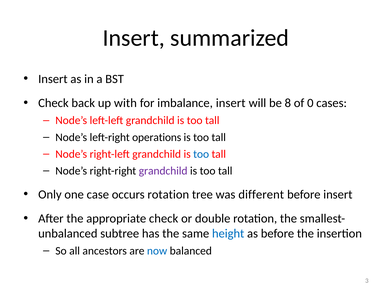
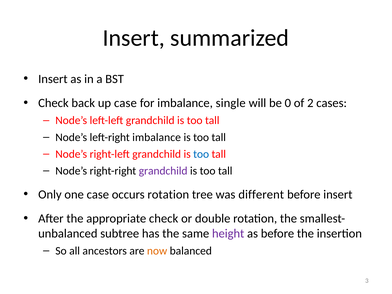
up with: with -> case (125, 103)
imbalance insert: insert -> single (231, 103)
8: 8 -> 0 (288, 103)
0: 0 -> 2 (310, 103)
left-right operations: operations -> imbalance (157, 137)
height colour: blue -> purple (228, 234)
now colour: blue -> orange (157, 251)
